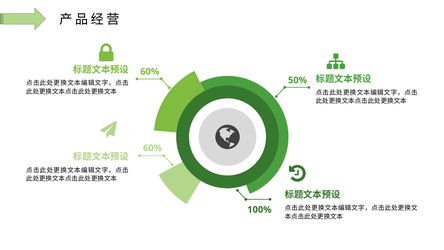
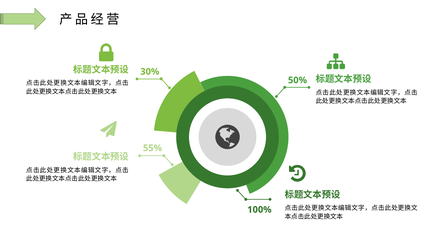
60%: 60% -> 30% (150, 72)
60%: 60% -> 55% (152, 148)
